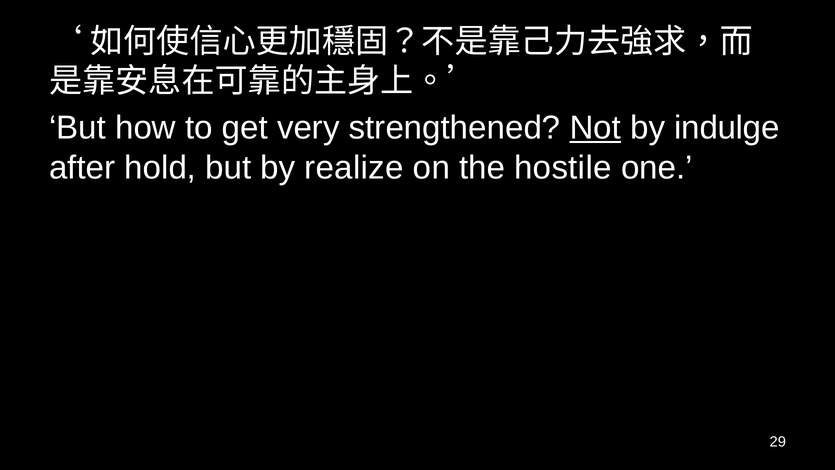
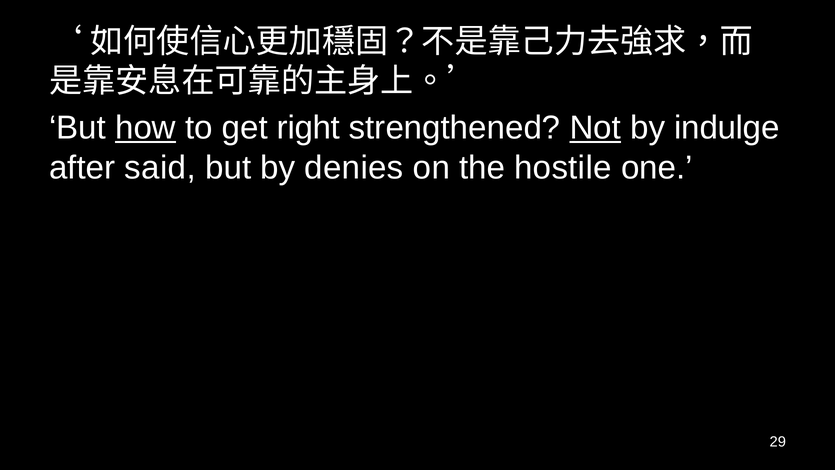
how underline: none -> present (145, 128)
very: very -> right (308, 128)
hold: hold -> said (160, 167)
realize: realize -> denies (354, 167)
